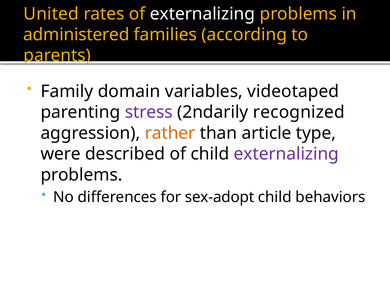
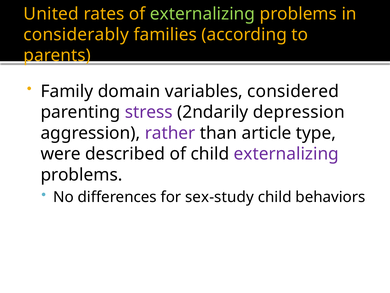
externalizing colour: white -> light green (202, 14)
administered: administered -> considerably (76, 35)
videotaped: videotaped -> considered (293, 91)
recognized: recognized -> depression (299, 112)
rather colour: orange -> purple (170, 133)
sex-adopt: sex-adopt -> sex-study (219, 197)
